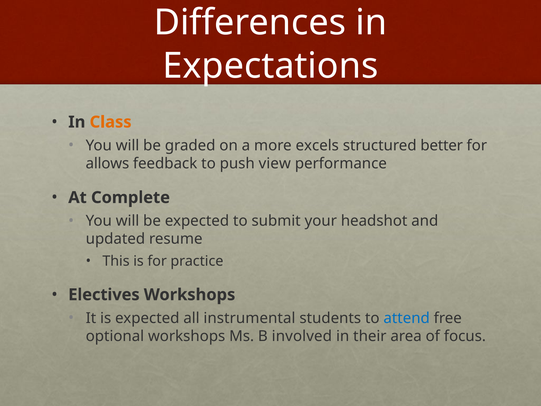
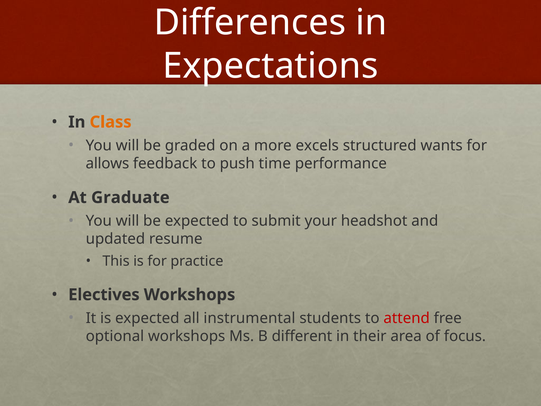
better: better -> wants (442, 145)
view: view -> time (275, 163)
Complete: Complete -> Graduate (130, 197)
attend colour: blue -> red (407, 318)
involved: involved -> different (302, 336)
